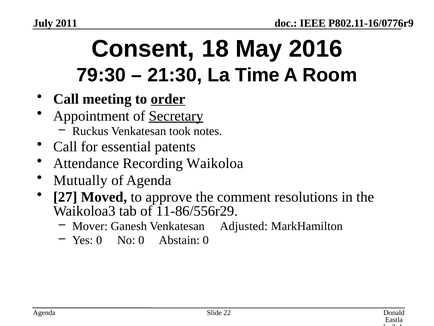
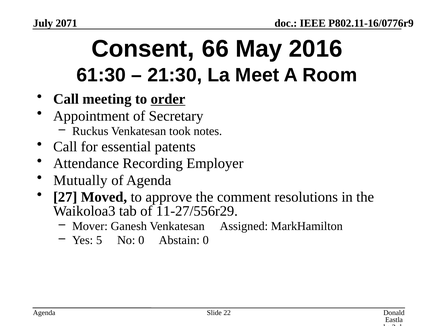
2011: 2011 -> 2071 (66, 23)
18: 18 -> 66 (215, 49)
79:30: 79:30 -> 61:30 (101, 75)
Time: Time -> Meet (257, 75)
Secretary underline: present -> none (176, 116)
Waikoloa: Waikoloa -> Employer (215, 163)
11-86/556r29: 11-86/556r29 -> 11-27/556r29 (197, 211)
Adjusted: Adjusted -> Assigned (244, 226)
Yes 0: 0 -> 5 (99, 240)
